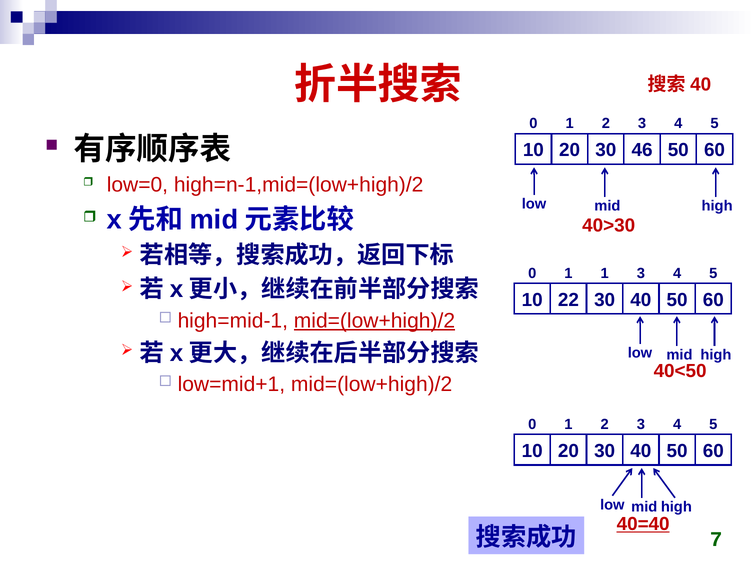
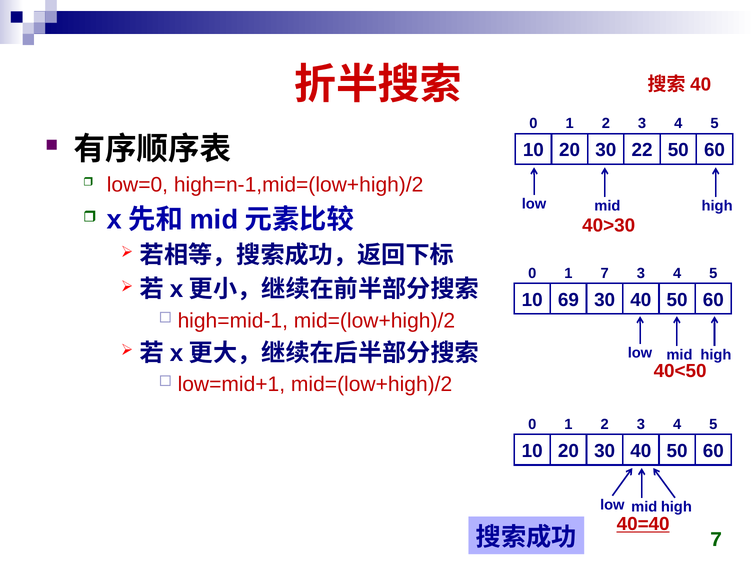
46: 46 -> 22 (642, 150)
1 1: 1 -> 7 (605, 273)
22: 22 -> 69 (568, 300)
mid=(low+high)/2 underline: present -> none (374, 321)
